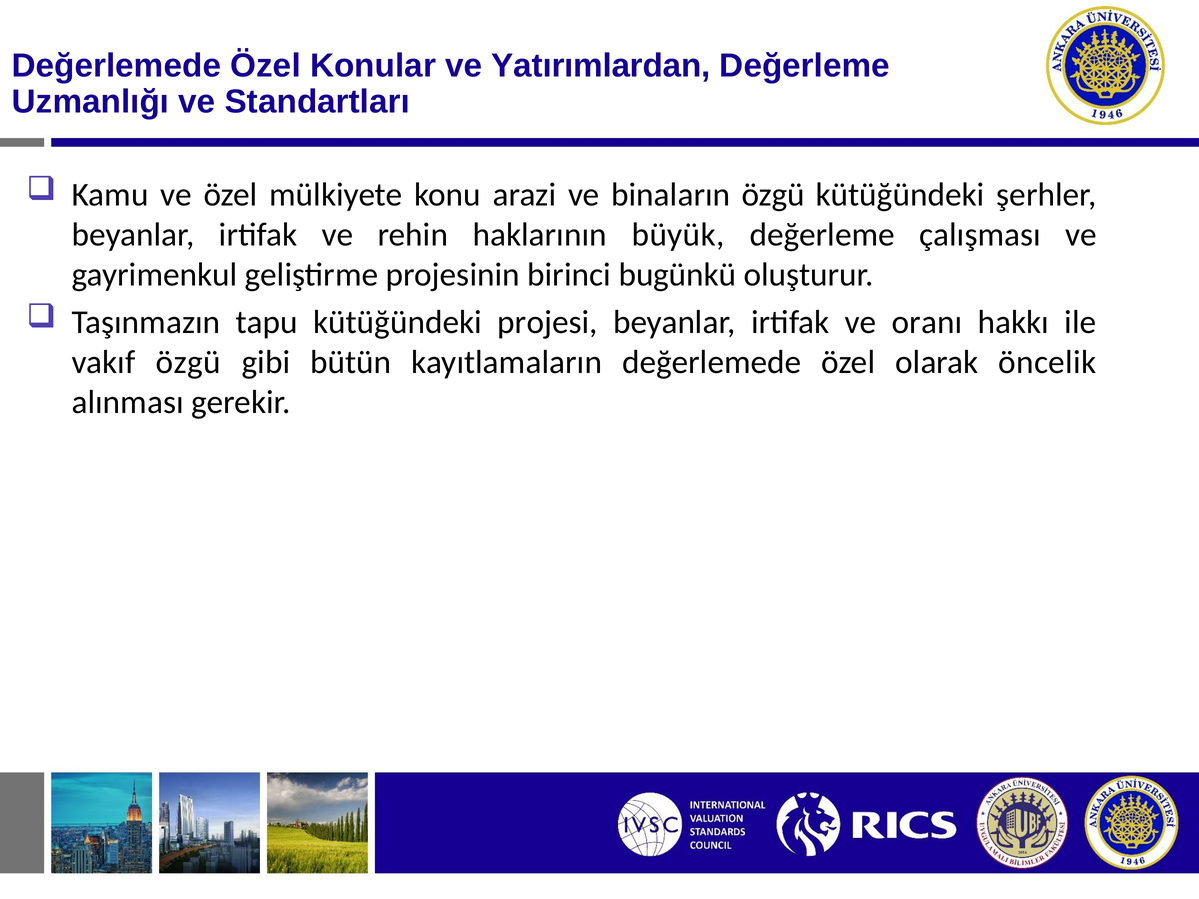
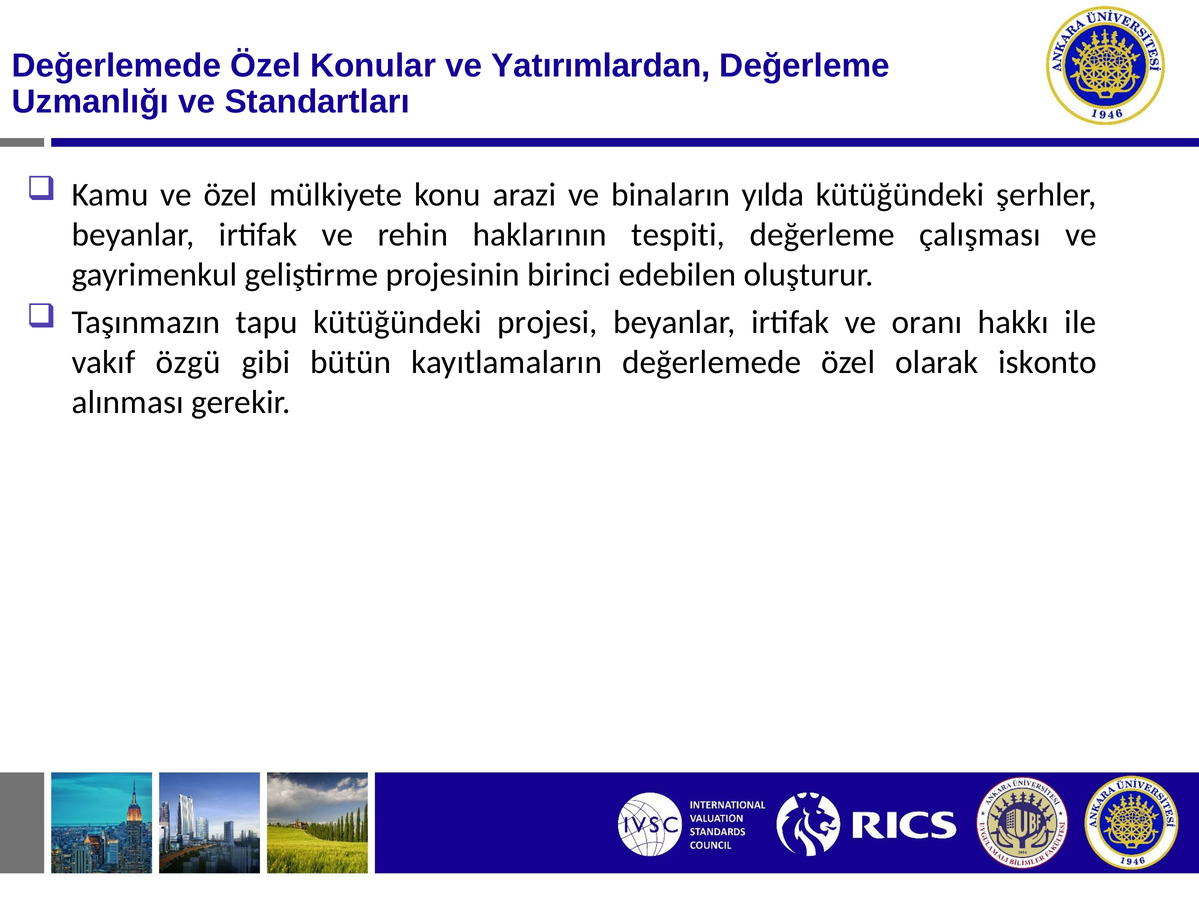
binaların özgü: özgü -> yılda (773, 195)
büyük: büyük -> tespiti (678, 235)
bugünkü: bugünkü -> edebilen (677, 275)
öncelik: öncelik -> iskonto (1048, 362)
